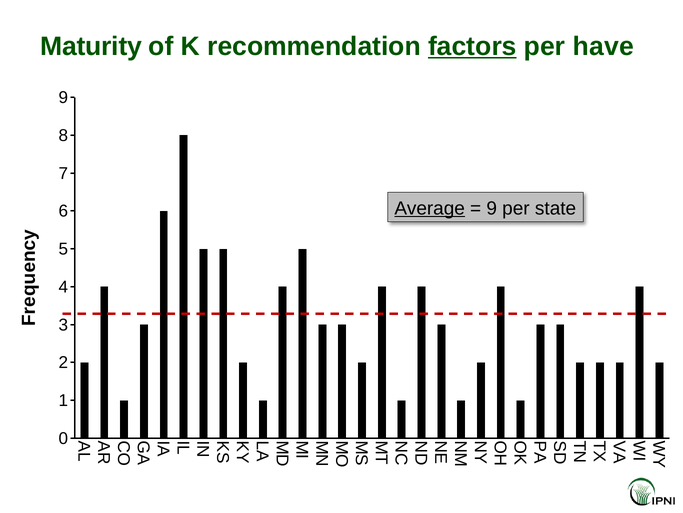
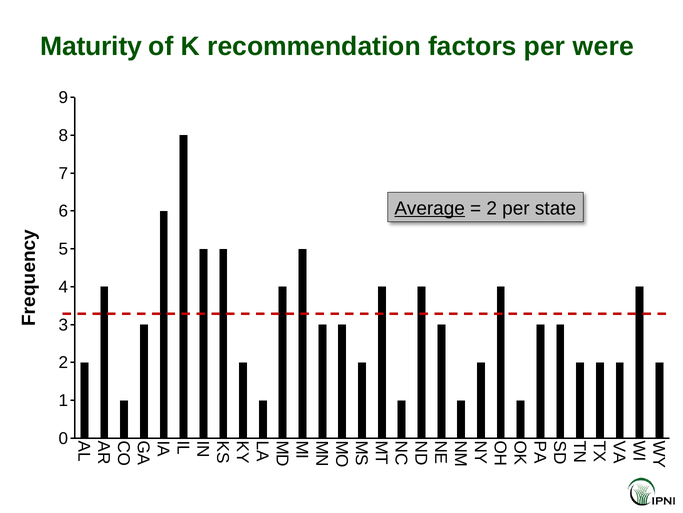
factors underline: present -> none (472, 46)
have: have -> were (603, 46)
9: 9 -> 2 (492, 208)
